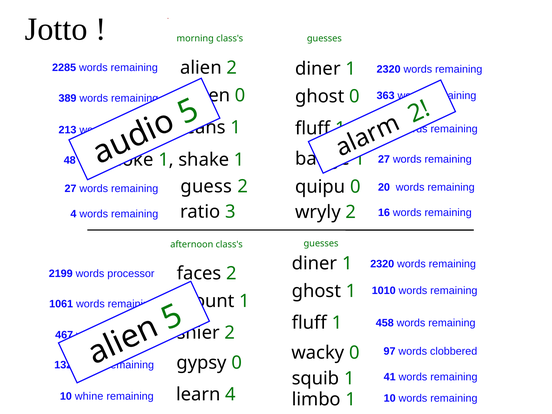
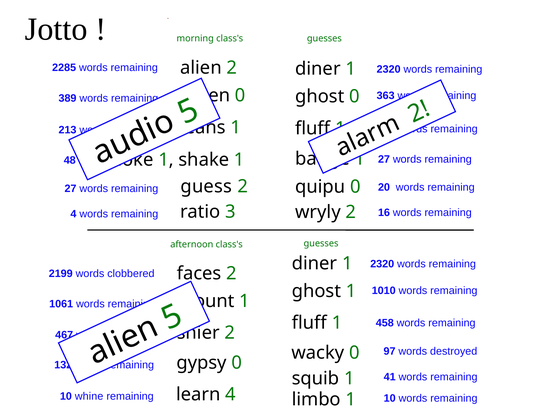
processor: processor -> clobbered (131, 274)
clobbered: clobbered -> destroyed (454, 351)
